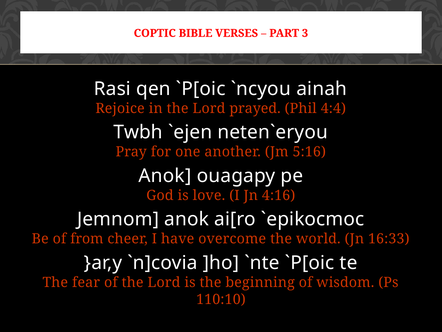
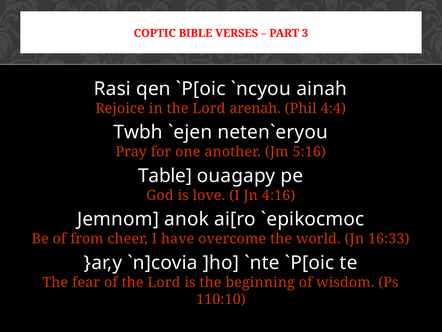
prayed: prayed -> arenah (255, 108)
Anok: Anok -> Table (165, 176)
